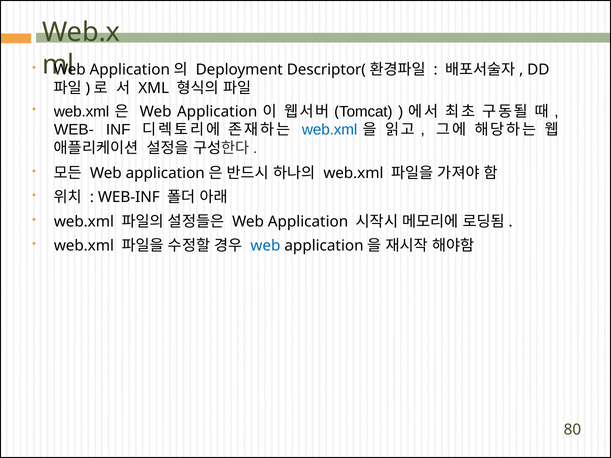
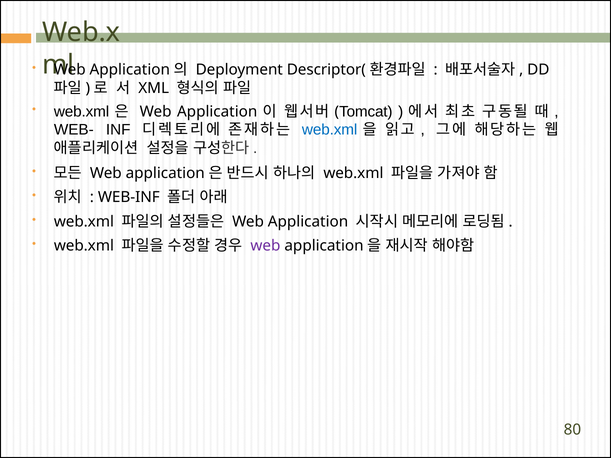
web colour: blue -> purple (265, 246)
